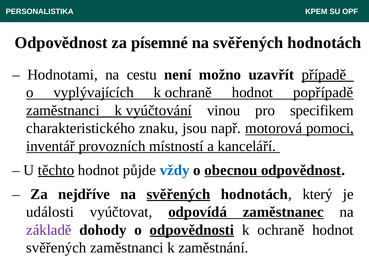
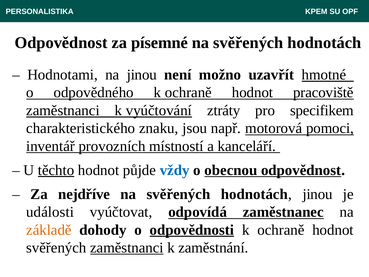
na cestu: cestu -> jinou (142, 75)
případě: případě -> hmotné (324, 75)
vyplývajících: vyplývajících -> odpovědného (94, 92)
popřípadě: popřípadě -> pracoviště (323, 92)
vinou: vinou -> ztráty (224, 110)
svěřených underline: present -> none (178, 194)
hodnotách který: který -> jinou (318, 194)
základě colour: purple -> orange (49, 230)
zaměstnanci underline: none -> present (127, 247)
